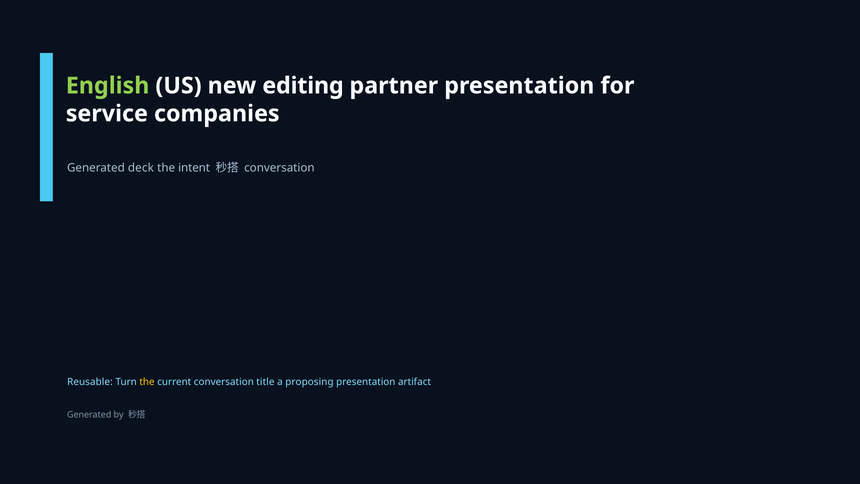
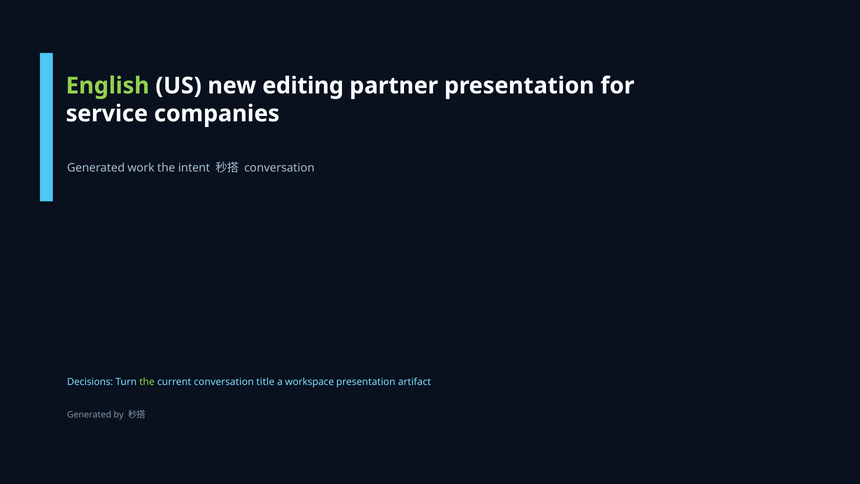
deck: deck -> work (141, 168)
Reusable: Reusable -> Decisions (90, 382)
the colour: yellow -> light green (147, 382)
proposing: proposing -> workspace (310, 382)
